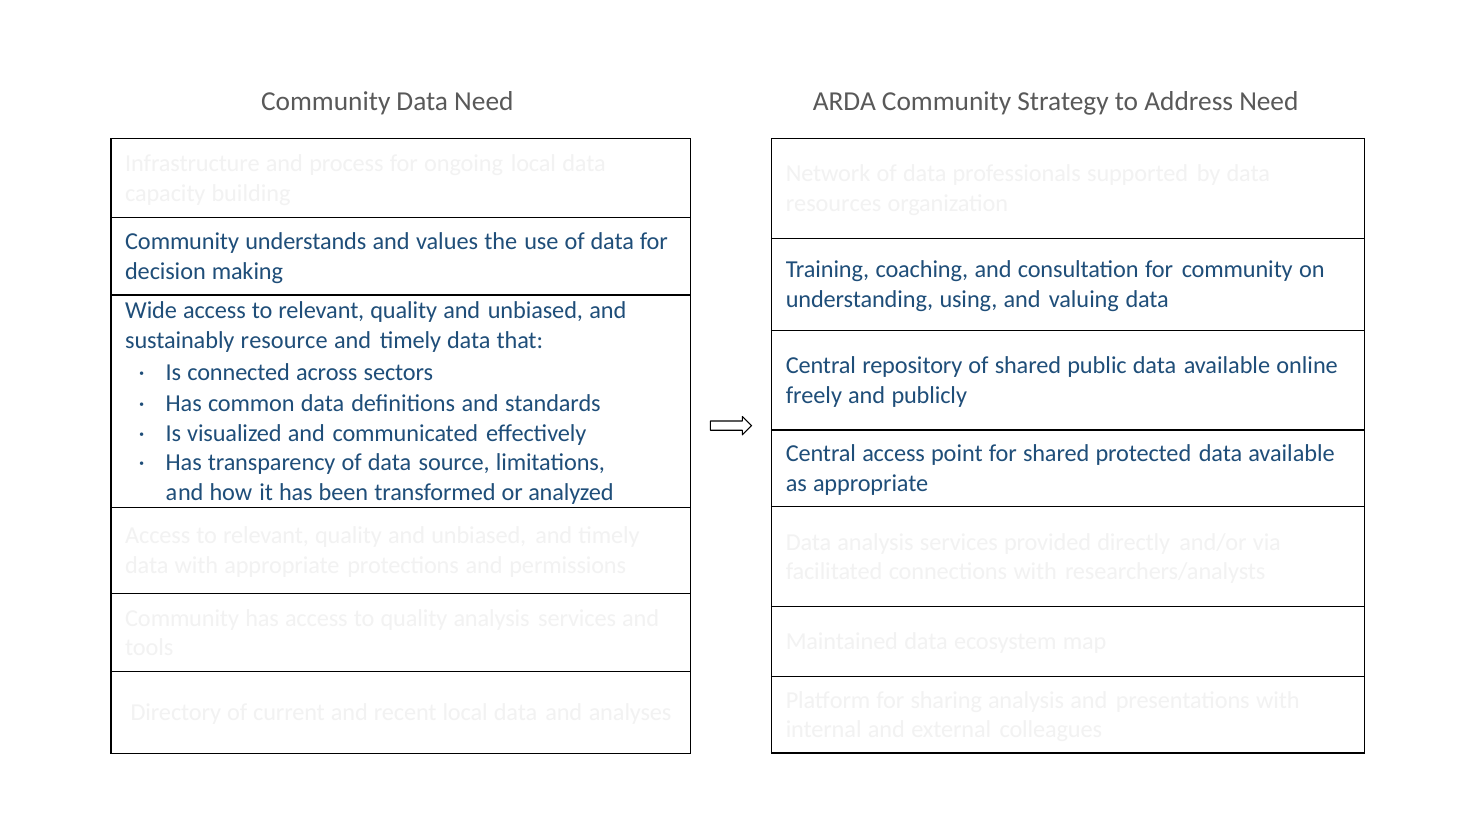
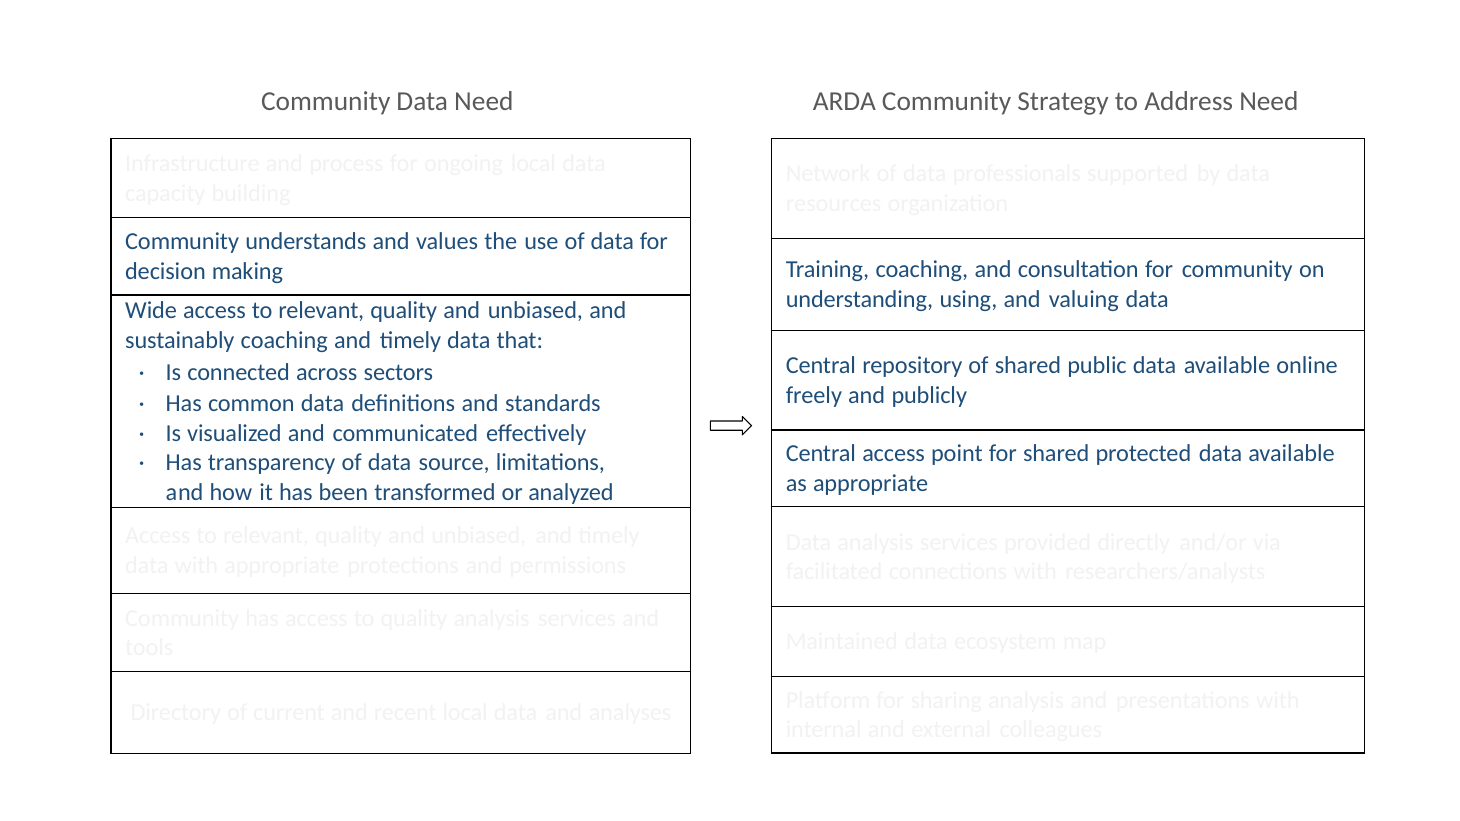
sustainably resource: resource -> coaching (284, 340)
